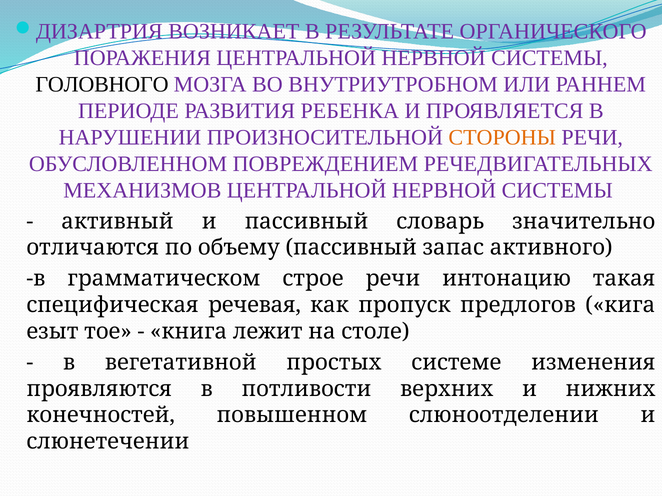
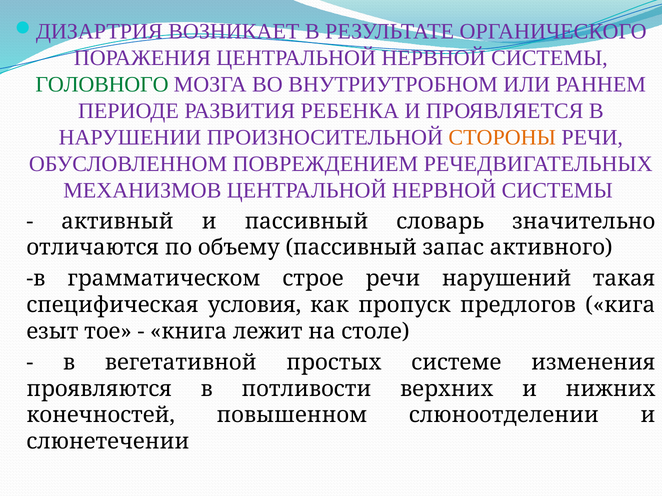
ГОЛОВНОГО colour: black -> green (102, 85)
интонацию: интонацию -> нарушений (507, 279)
речевая: речевая -> условия (254, 305)
